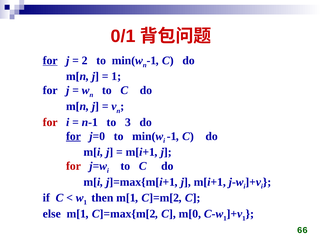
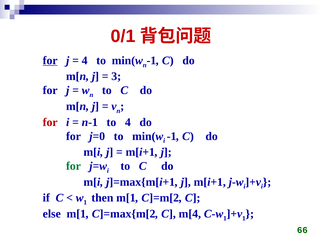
2: 2 -> 4 (85, 60)
1: 1 -> 3 (116, 76)
to 3: 3 -> 4 (128, 122)
for underline: present -> none (73, 136)
for colour: red -> green (73, 166)
m[0: m[0 -> m[4 (190, 213)
